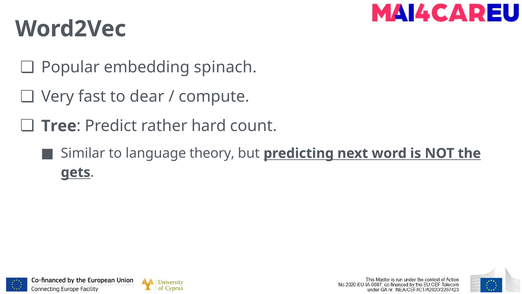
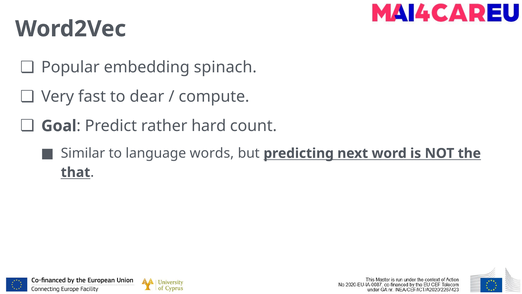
Tree: Tree -> Goal (59, 126)
theory: theory -> words (212, 153)
gets: gets -> that (76, 172)
